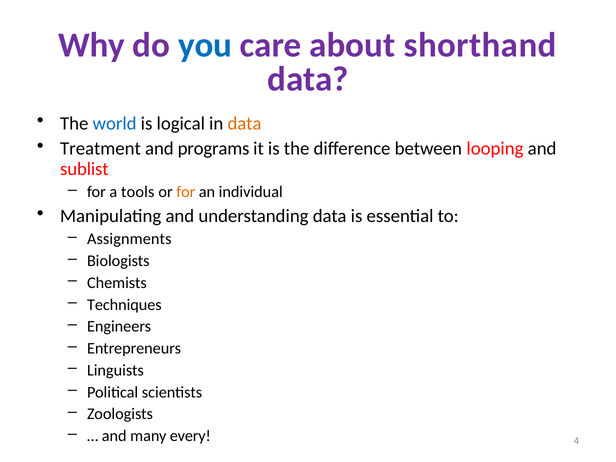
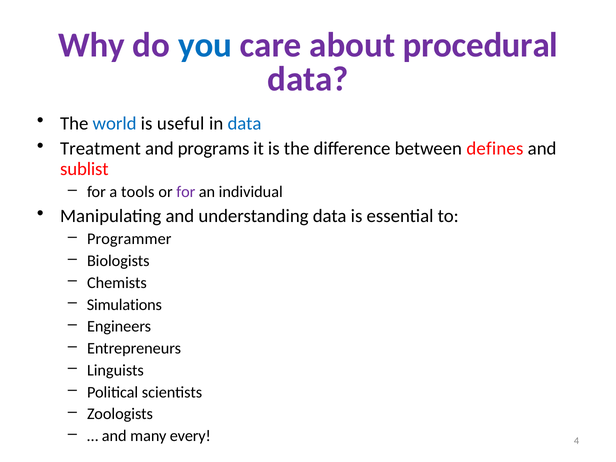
shorthand: shorthand -> procedural (480, 45)
logical: logical -> useful (181, 123)
data colour: orange -> blue (244, 123)
looping: looping -> defines (495, 149)
for colour: orange -> purple (186, 192)
Assignments: Assignments -> Programmer (129, 239)
Techniques: Techniques -> Simulations (124, 305)
